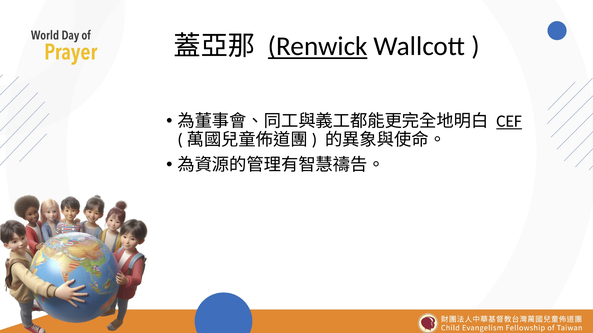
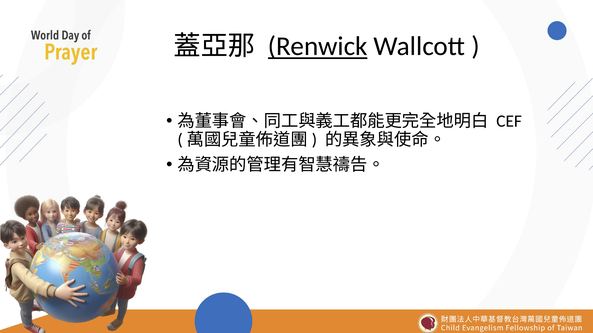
CEF underline: present -> none (509, 121)
